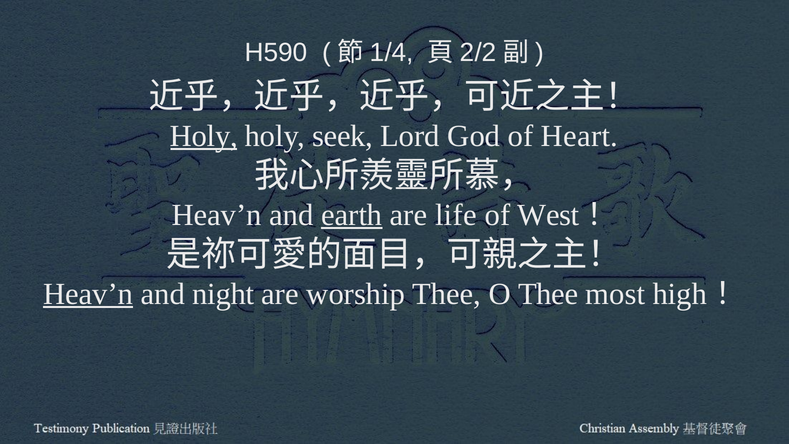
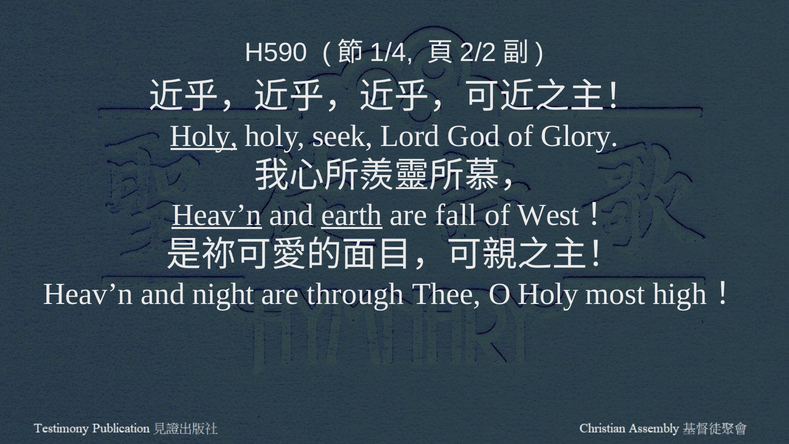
Heart: Heart -> Glory (580, 136)
Heav’n underline: none -> present (217, 215)
life: life -> fall (456, 215)
Heav’n underline: present -> none (88, 294)
worship: worship -> through (356, 294)
O Thee: Thee -> Holy (548, 294)
